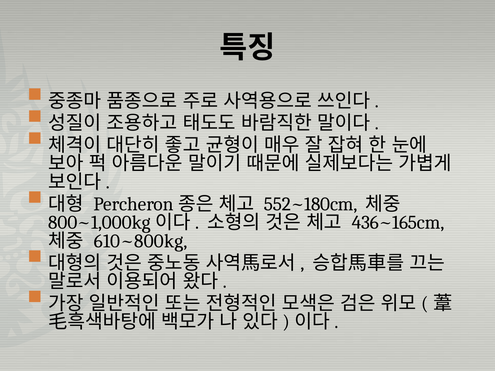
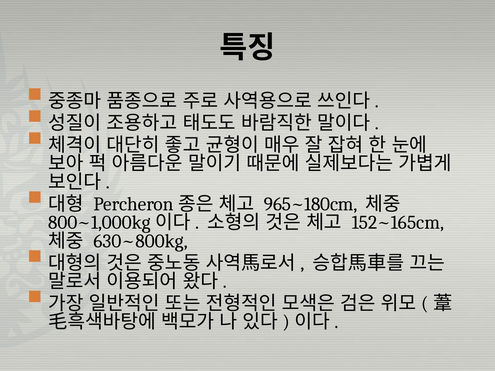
552~180cm: 552~180cm -> 965~180cm (311, 204)
436~165cm: 436~165cm -> 152~165cm (398, 223)
610~800kg: 610~800kg -> 630~800kg (141, 241)
